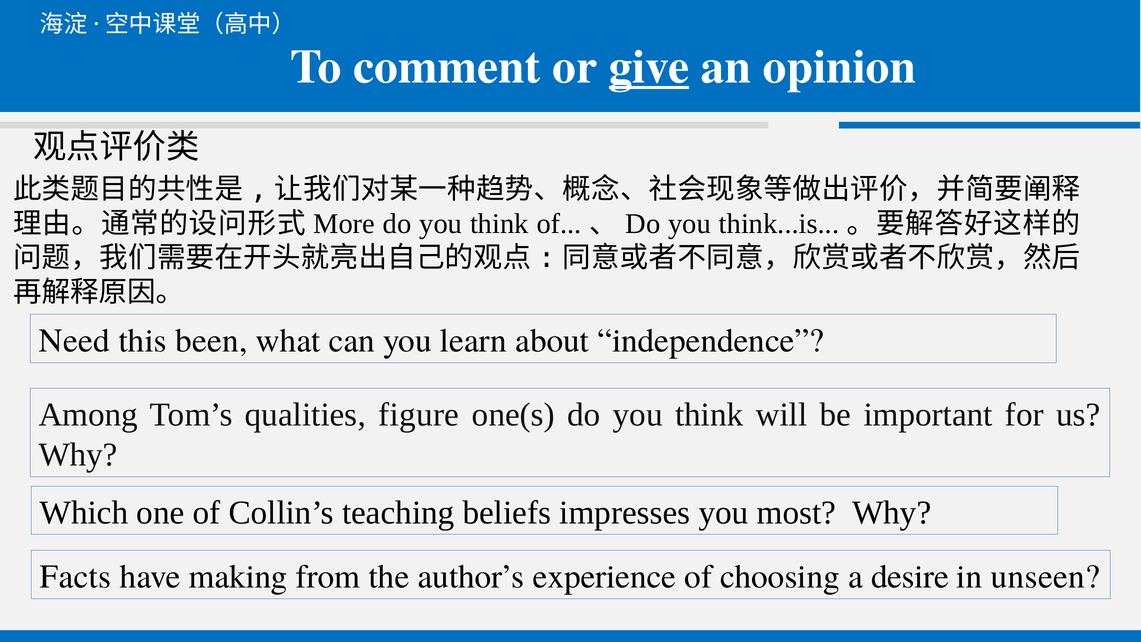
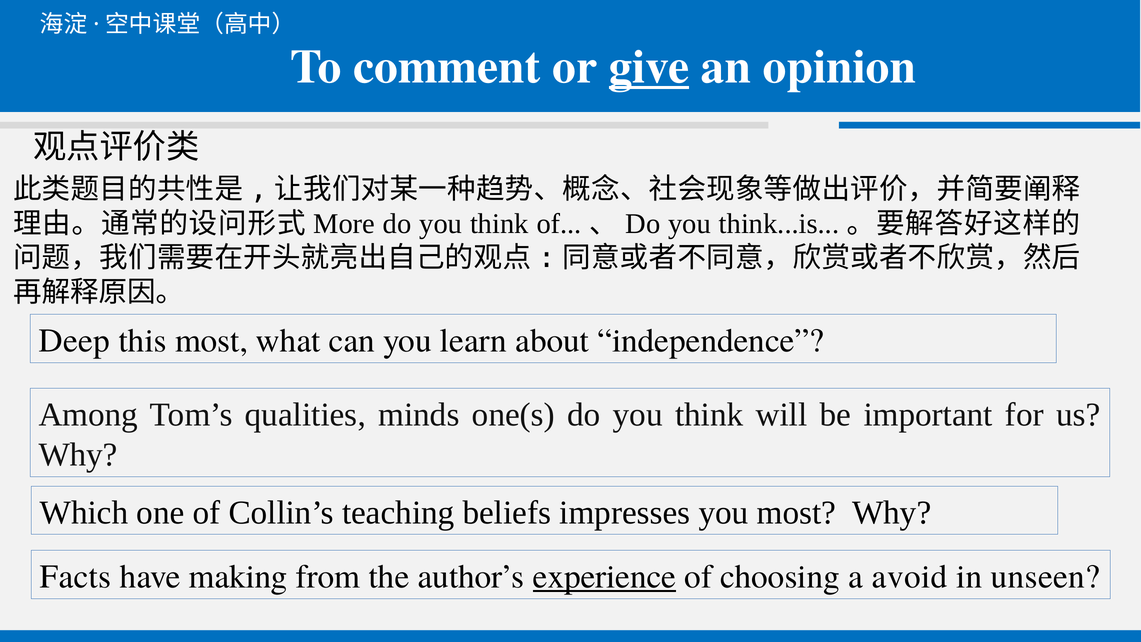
Need: Need -> Deep (74, 341)
this been: been -> most (211, 341)
figure: figure -> minds (419, 415)
experience underline: none -> present (604, 577)
desire: desire -> avoid (910, 577)
